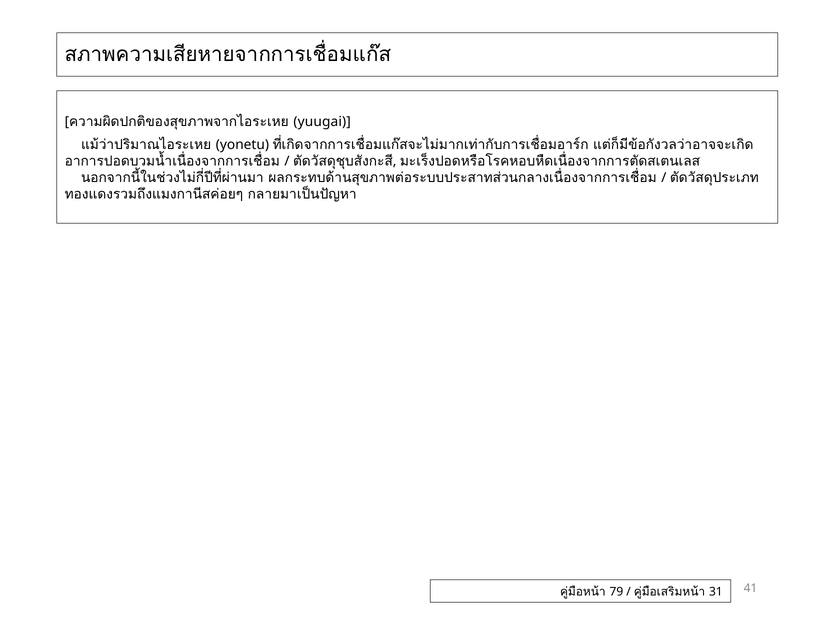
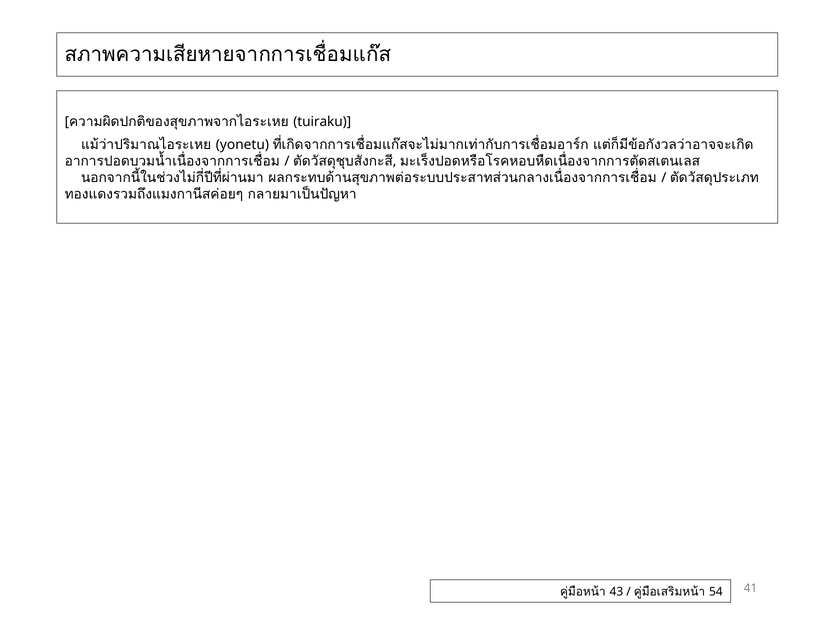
yuugai: yuugai -> tuiraku (322, 121)
79: 79 -> 43 (616, 591)
31: 31 -> 54 (716, 591)
